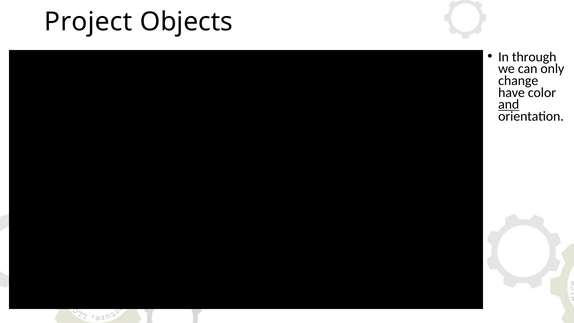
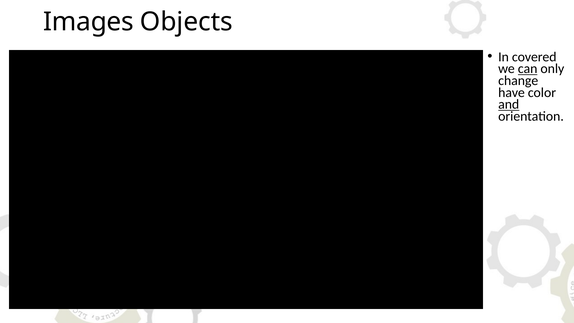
Project: Project -> Images (89, 22)
through: through -> covered (534, 57)
can underline: none -> present (528, 69)
